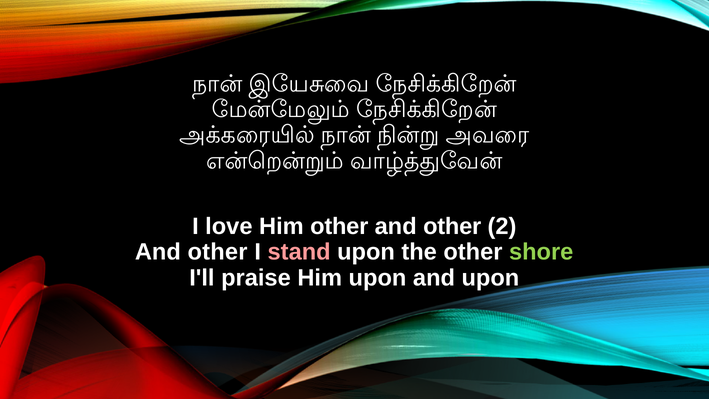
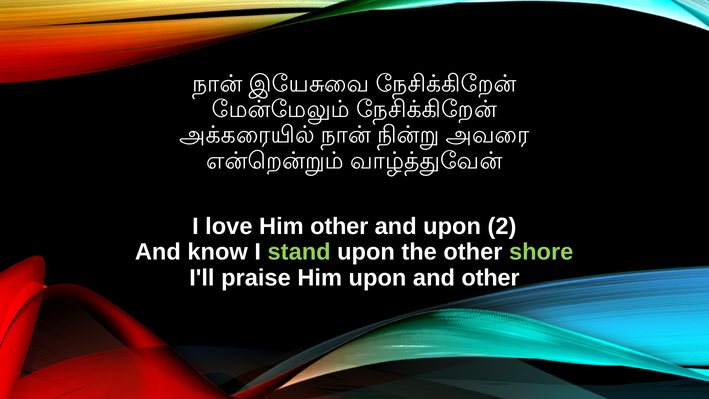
other: other -> upon (452, 226)
other: other -> know (218, 252)
stand colour: pink -> light green (299, 252)
and upon: upon -> other (491, 278)
